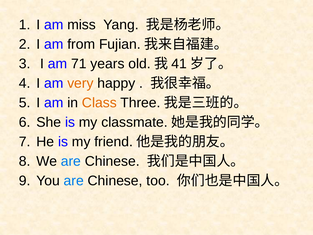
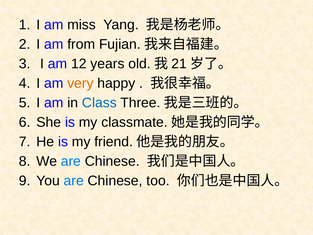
71: 71 -> 12 (79, 64)
41: 41 -> 21 (179, 64)
Class colour: orange -> blue (99, 103)
